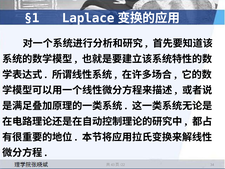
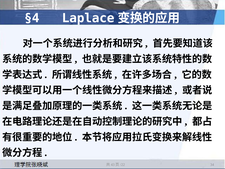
§1: §1 -> §4 (32, 18)
